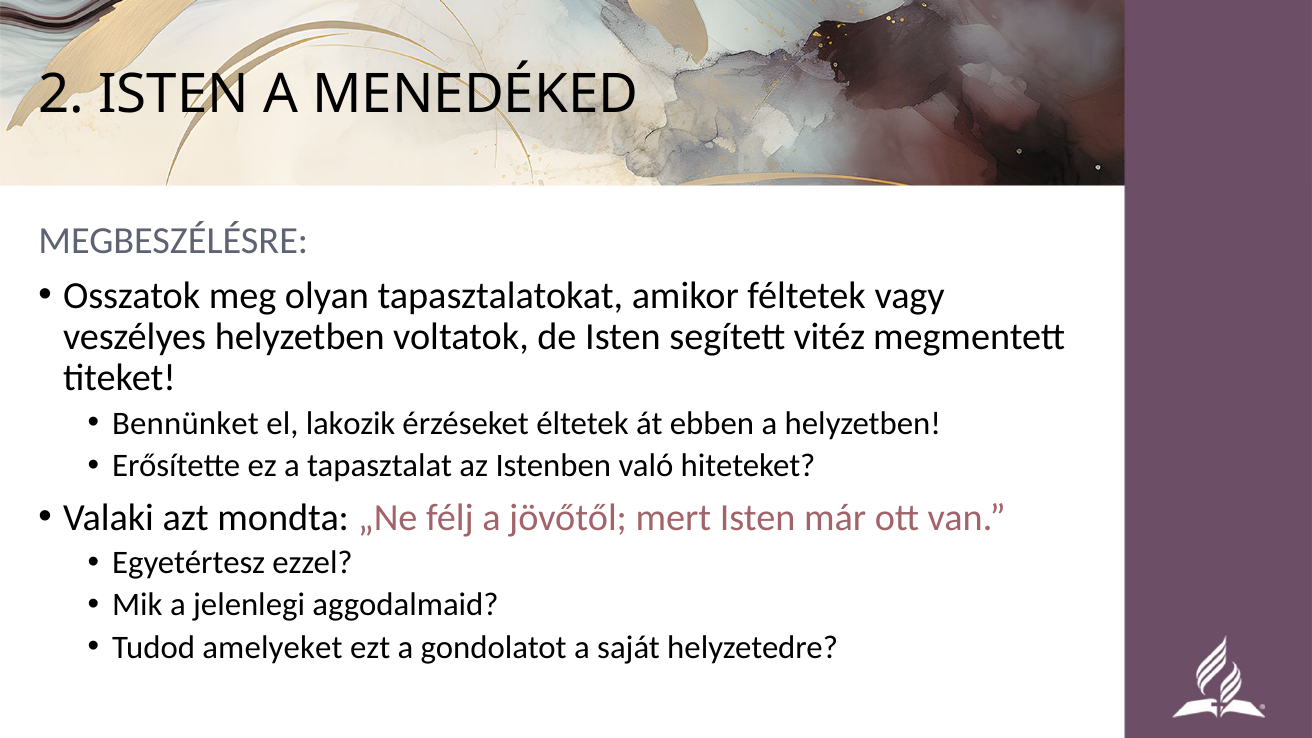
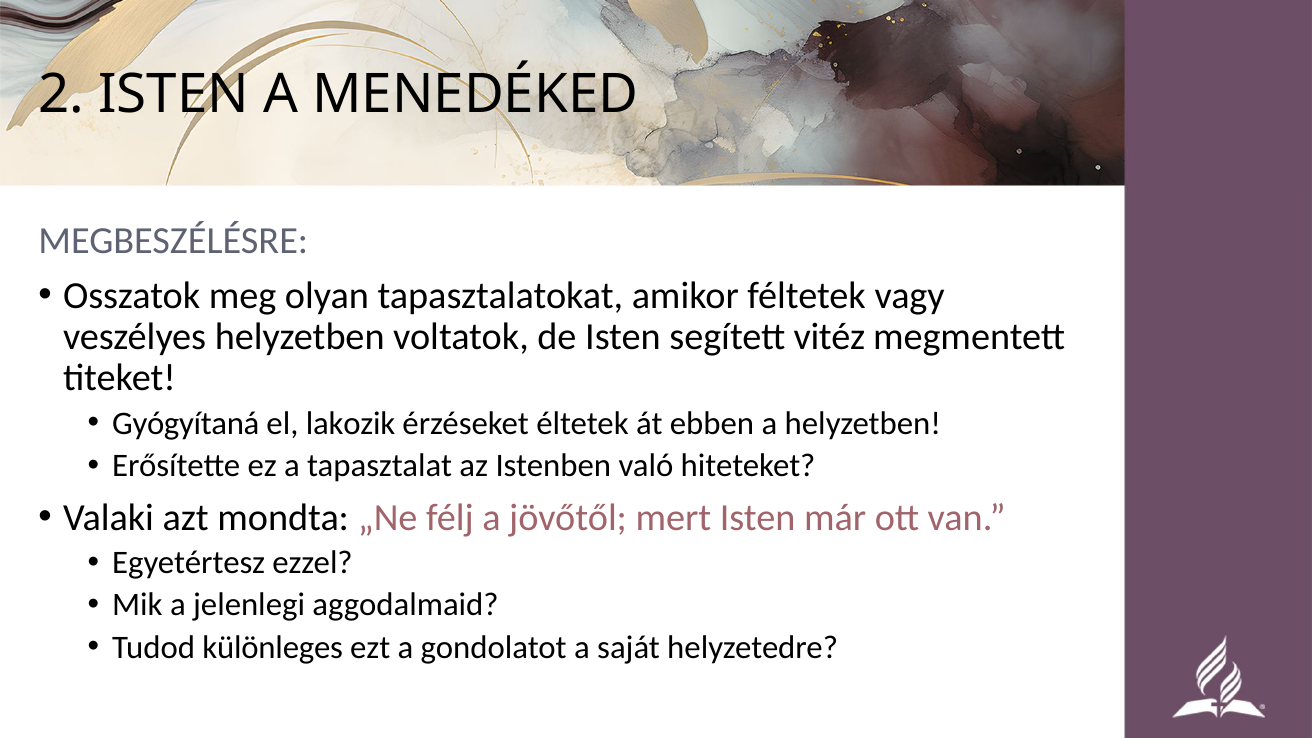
Bennünket: Bennünket -> Gyógyítaná (186, 423)
amelyeket: amelyeket -> különleges (273, 647)
